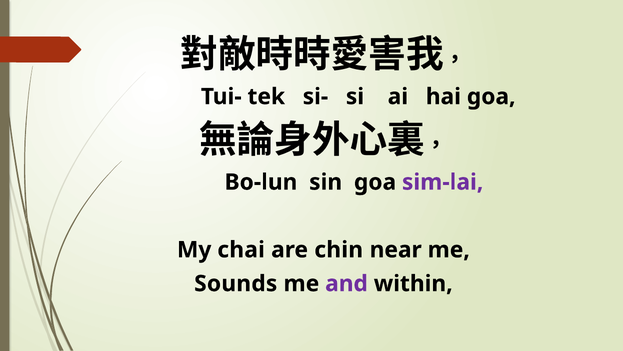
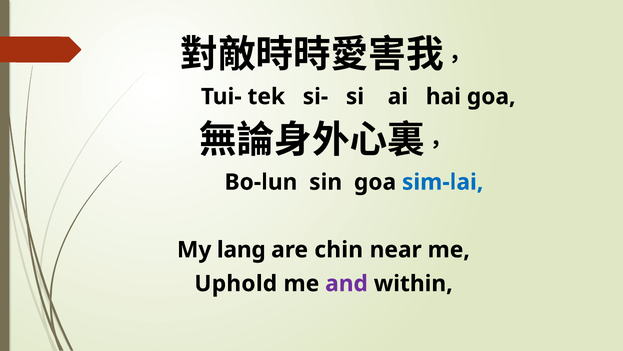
sim-lai colour: purple -> blue (443, 182)
chai: chai -> lang (241, 249)
Sounds: Sounds -> Uphold (236, 283)
